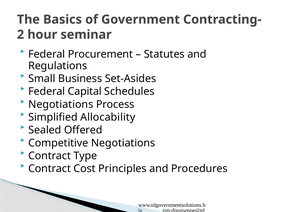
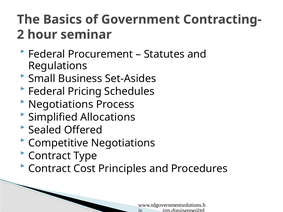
Capital: Capital -> Pricing (85, 92)
Allocability: Allocability -> Allocations (108, 117)
